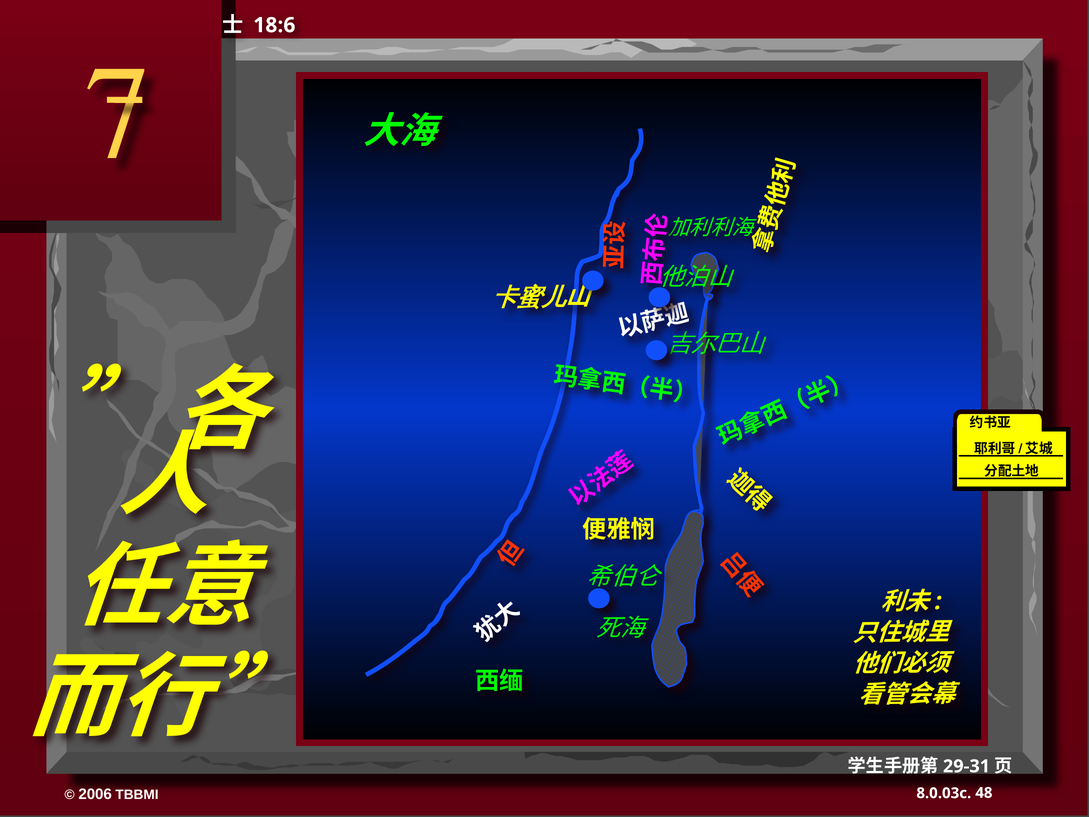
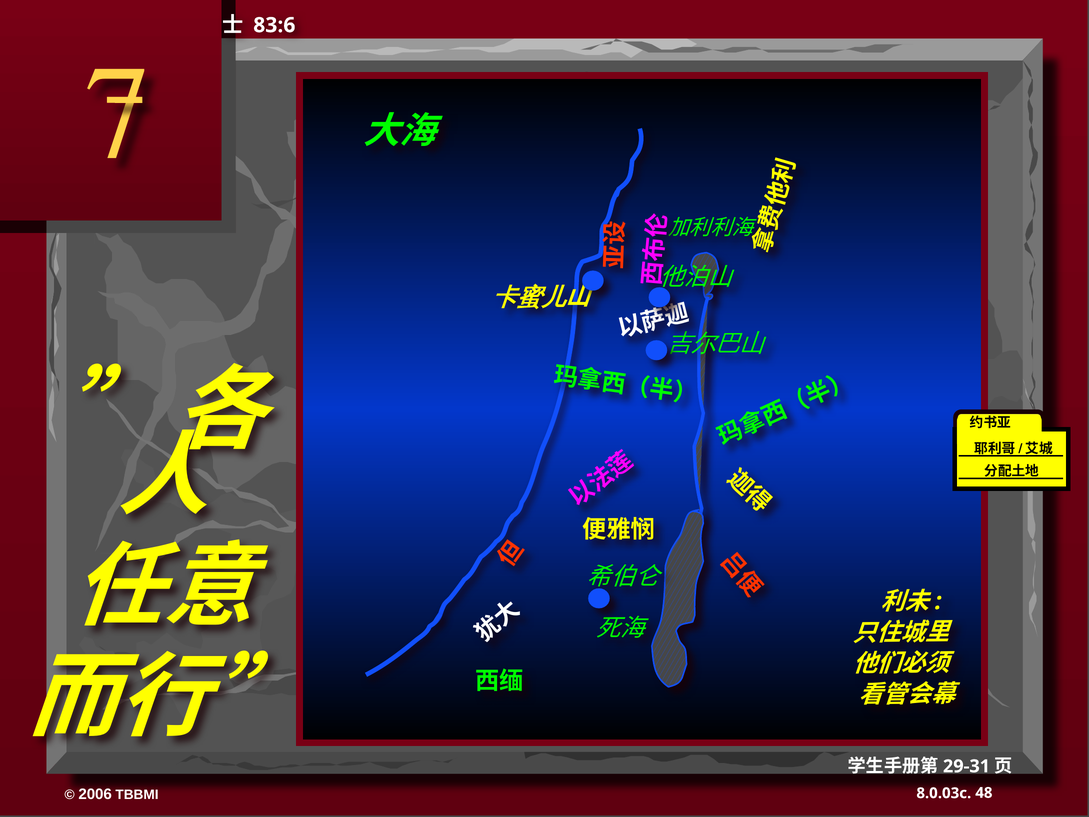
18:6: 18:6 -> 83:6 (274, 25)
